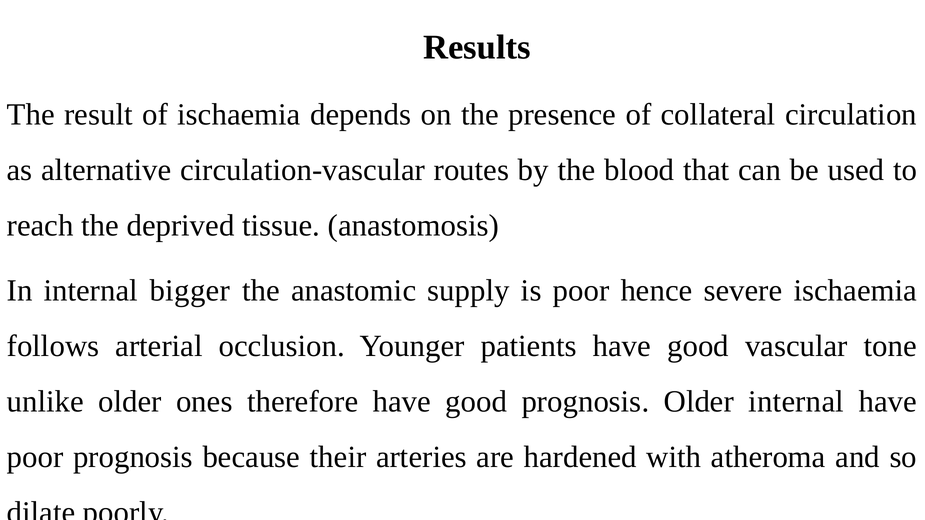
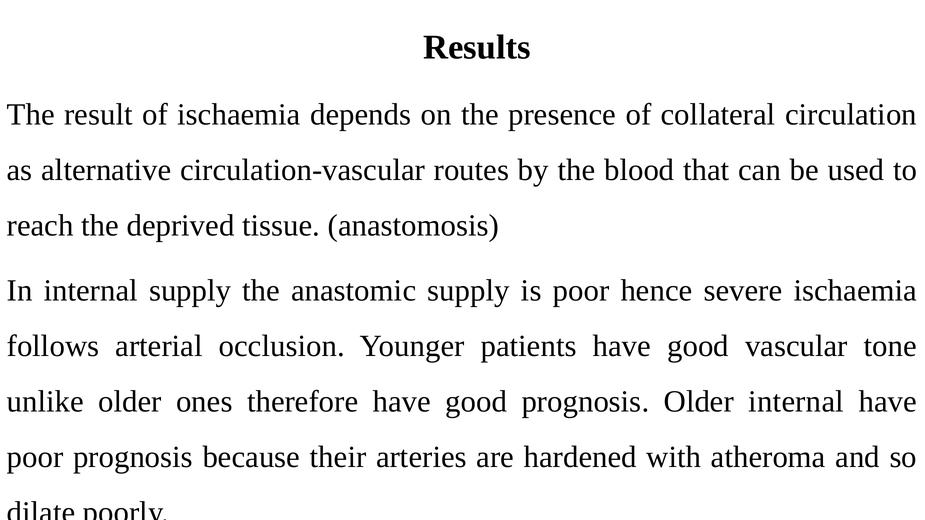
internal bigger: bigger -> supply (190, 291)
